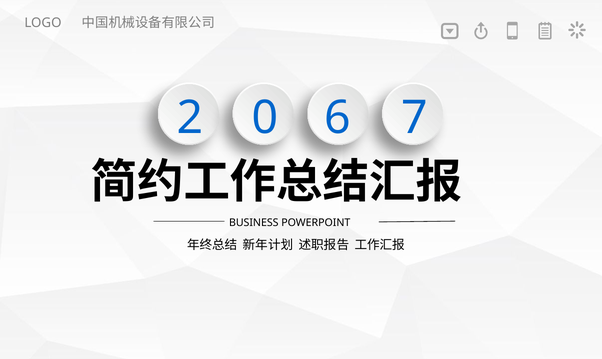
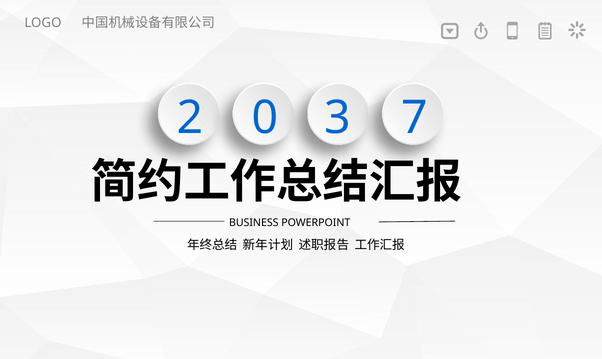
6: 6 -> 3 (338, 118)
